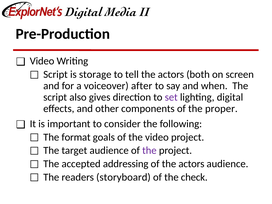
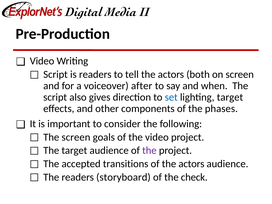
is storage: storage -> readers (95, 74)
set colour: purple -> blue (171, 97)
lighting digital: digital -> target (230, 97)
proper: proper -> phases (221, 109)
The format: format -> screen (76, 137)
addressing: addressing -> transitions (126, 164)
